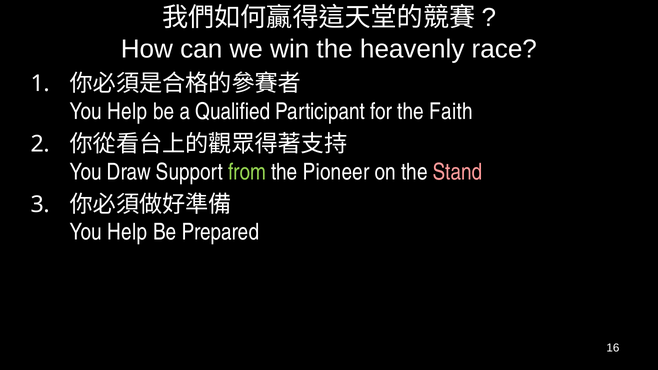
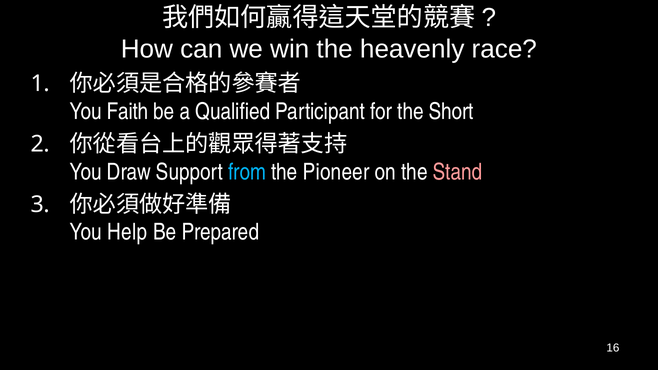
Help: Help -> Faith (128, 112)
Faith: Faith -> Short (451, 112)
from colour: light green -> light blue (247, 172)
